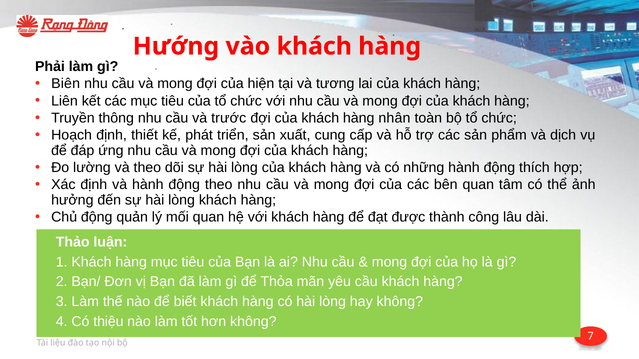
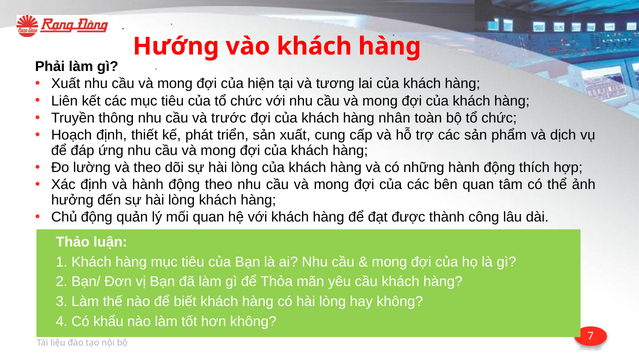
Biên: Biên -> Xuất (66, 84)
thiệu: thiệu -> khẩu (108, 322)
